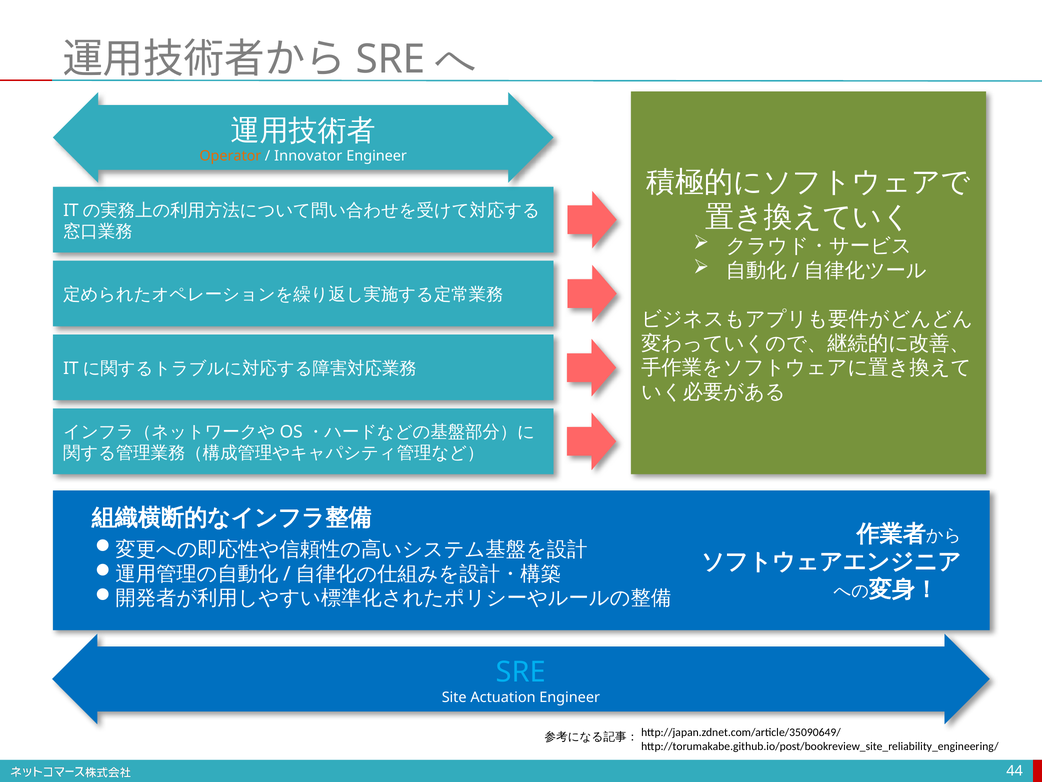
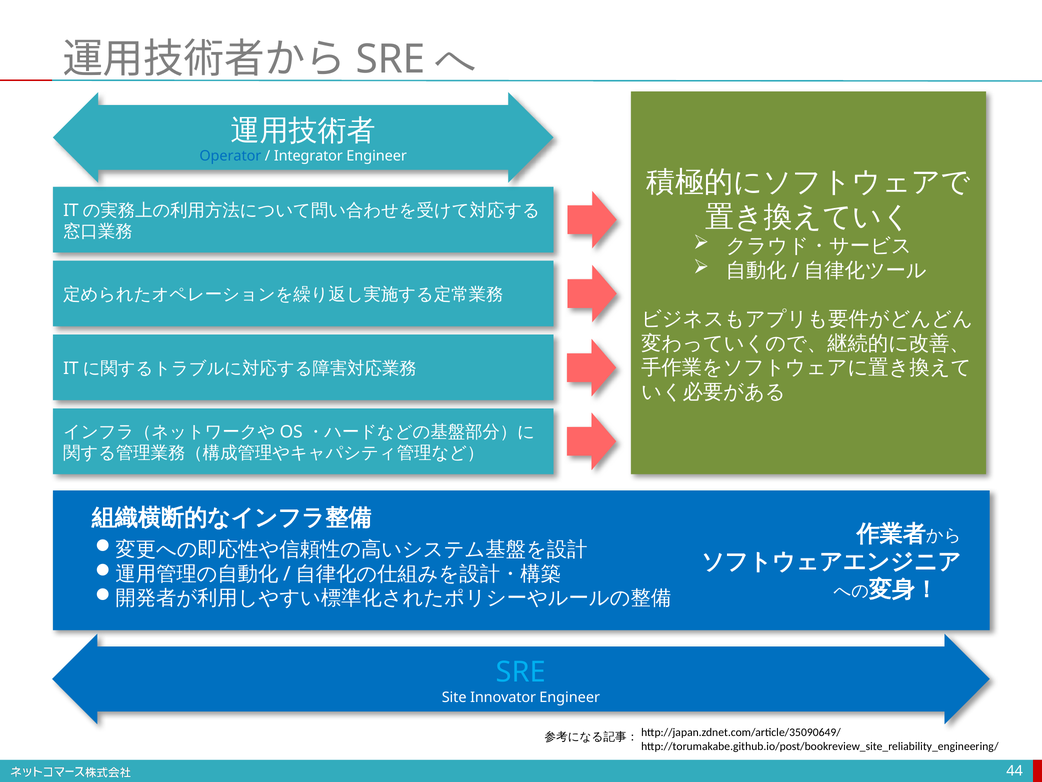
Operator colour: orange -> blue (230, 156)
Innovator: Innovator -> Integrator (308, 156)
Actuation: Actuation -> Innovator (503, 697)
